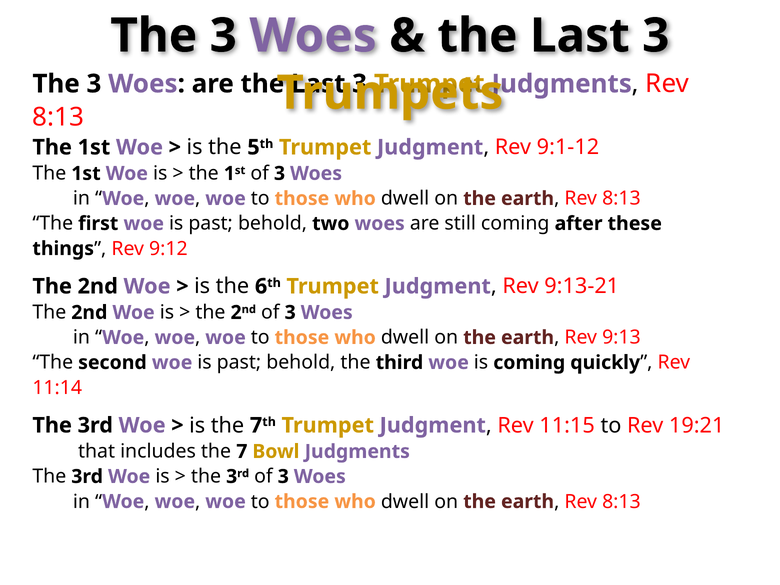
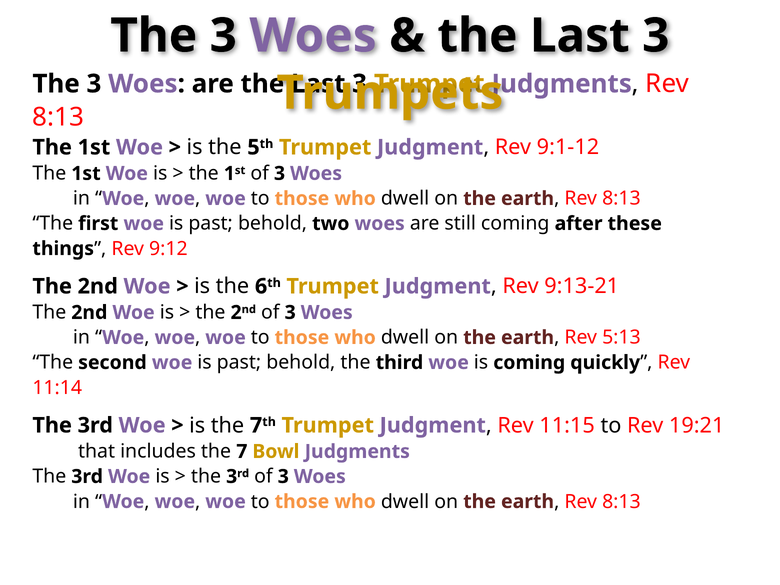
9:13: 9:13 -> 5:13 (621, 338)
